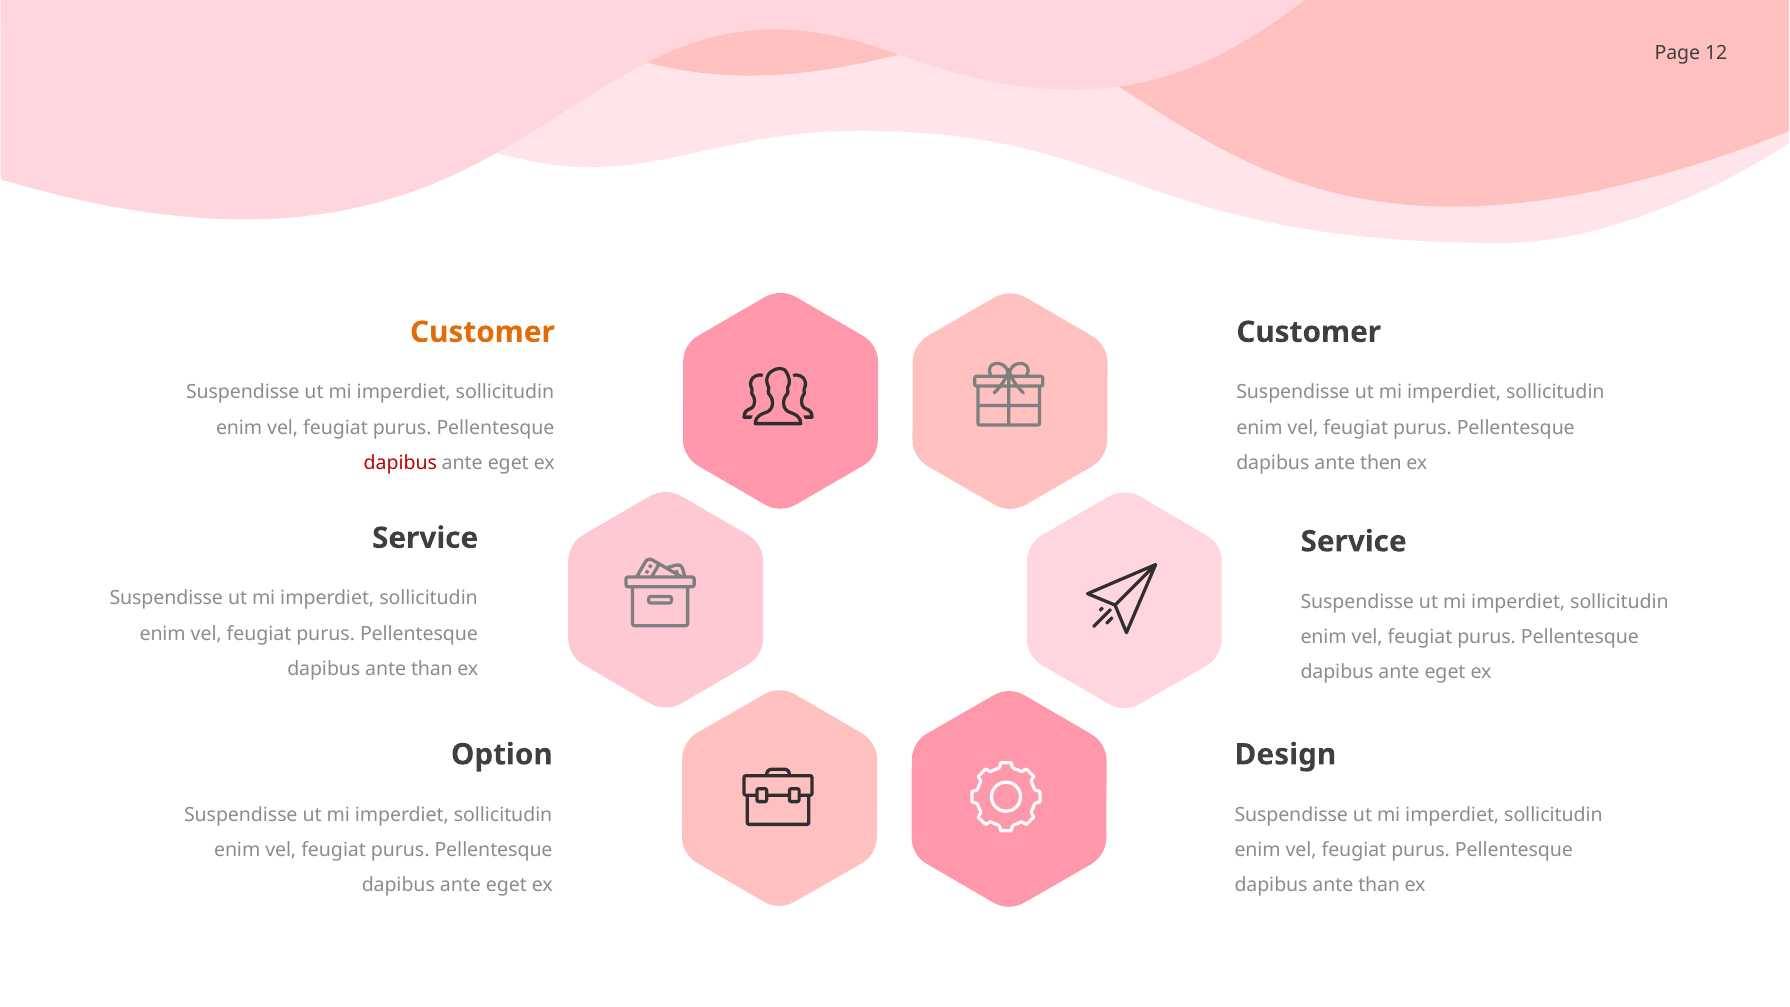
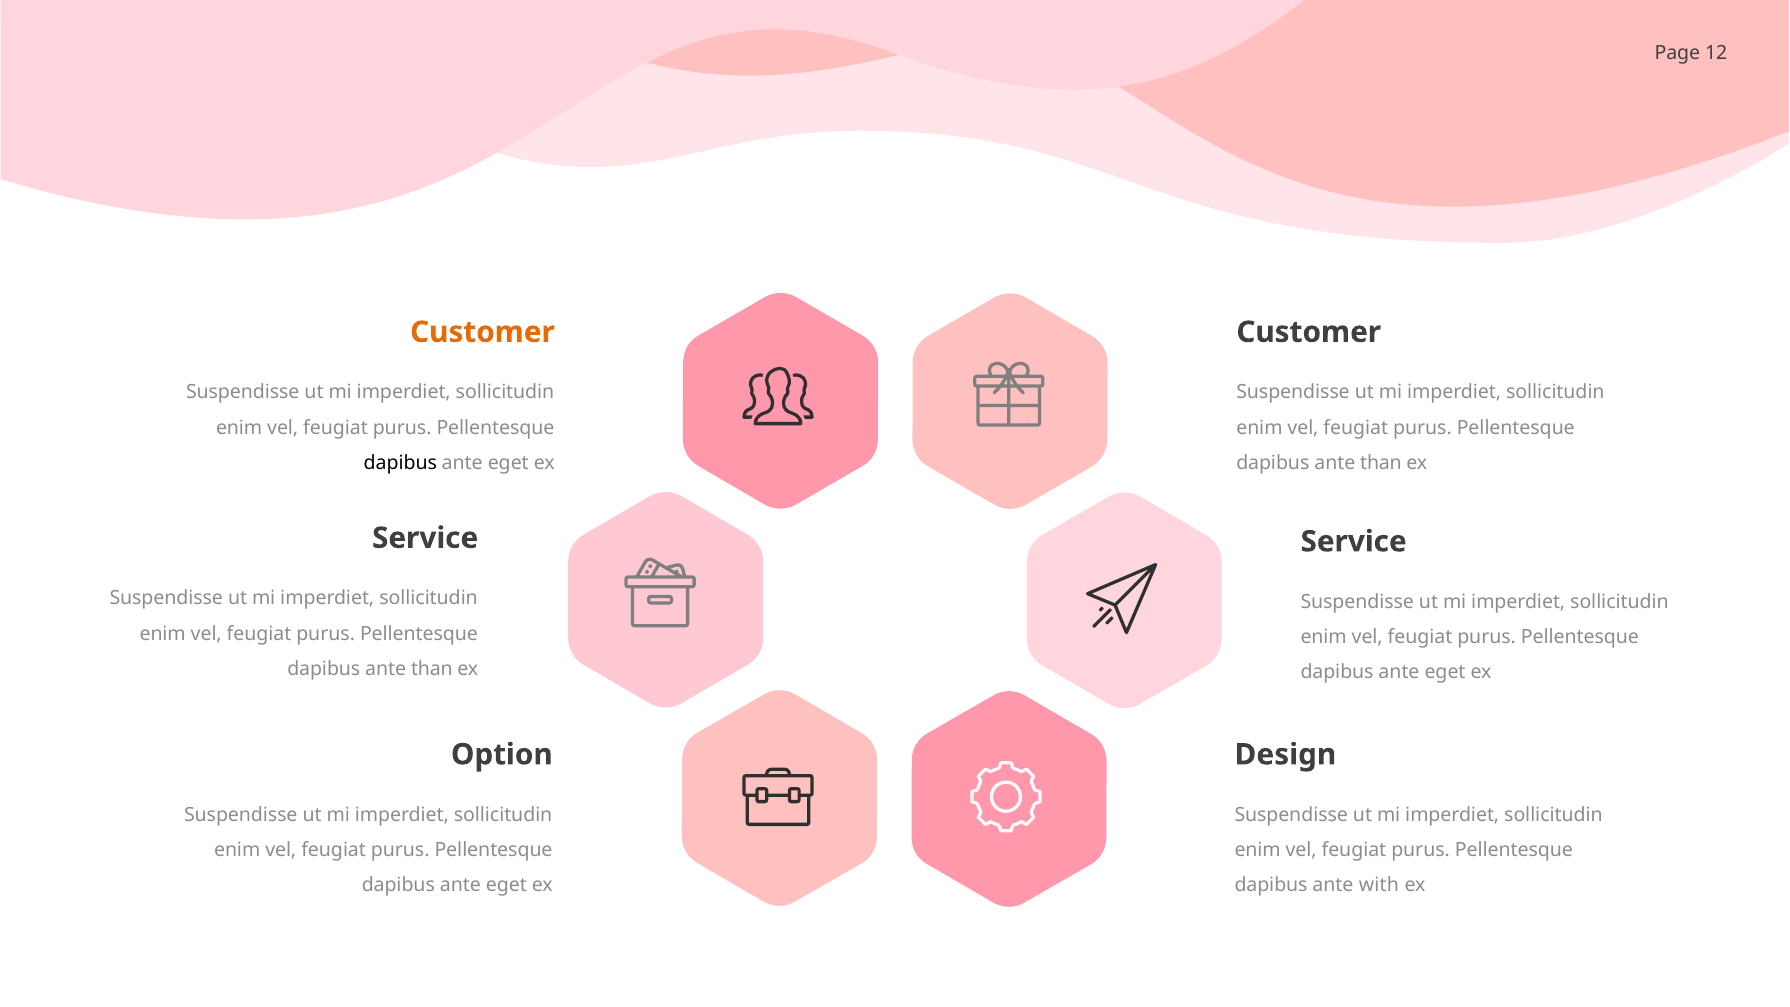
dapibus colour: red -> black (400, 463)
then: then -> than (1381, 463)
than: than -> with (1379, 885)
